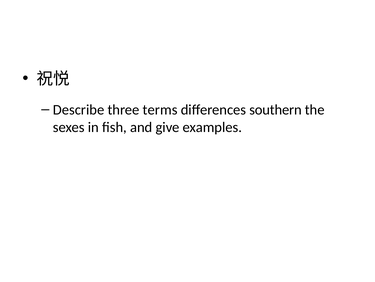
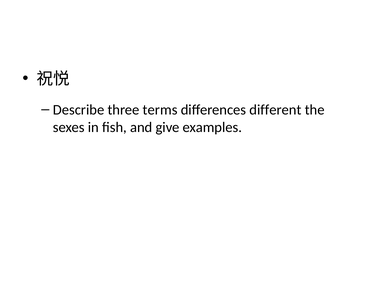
southern: southern -> different (275, 109)
